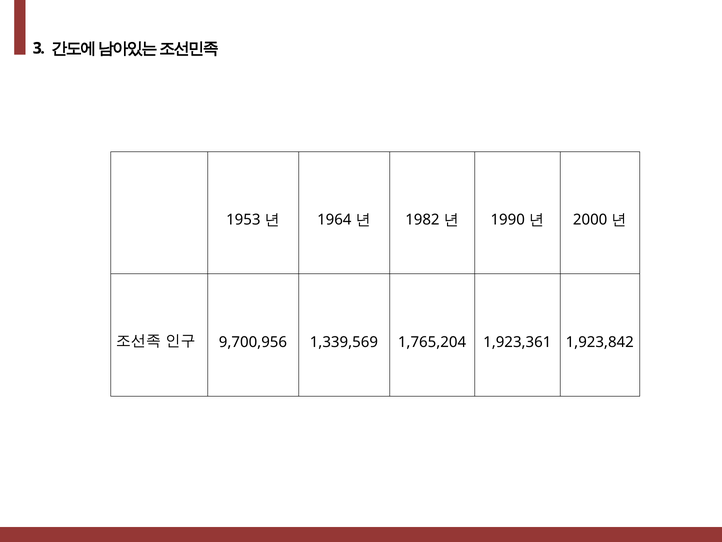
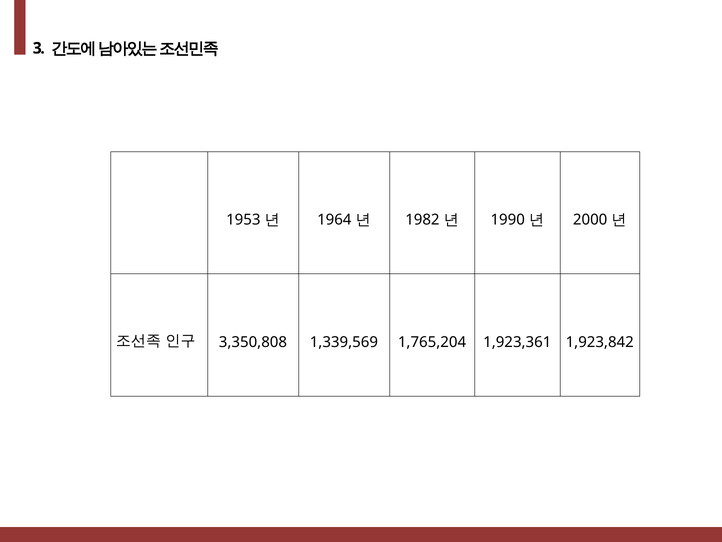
9,700,956: 9,700,956 -> 3,350,808 (253, 342)
